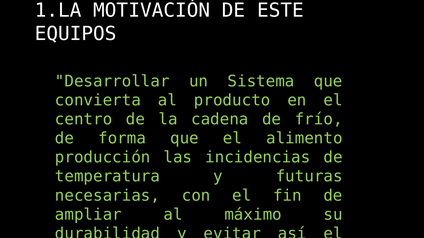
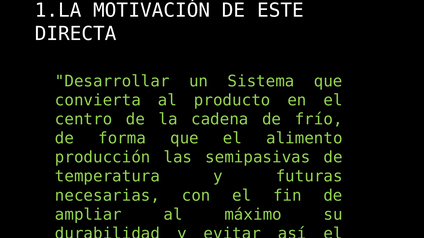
EQUIPOS: EQUIPOS -> DIRECTA (76, 34)
incidencias: incidencias -> semipasivas (258, 158)
